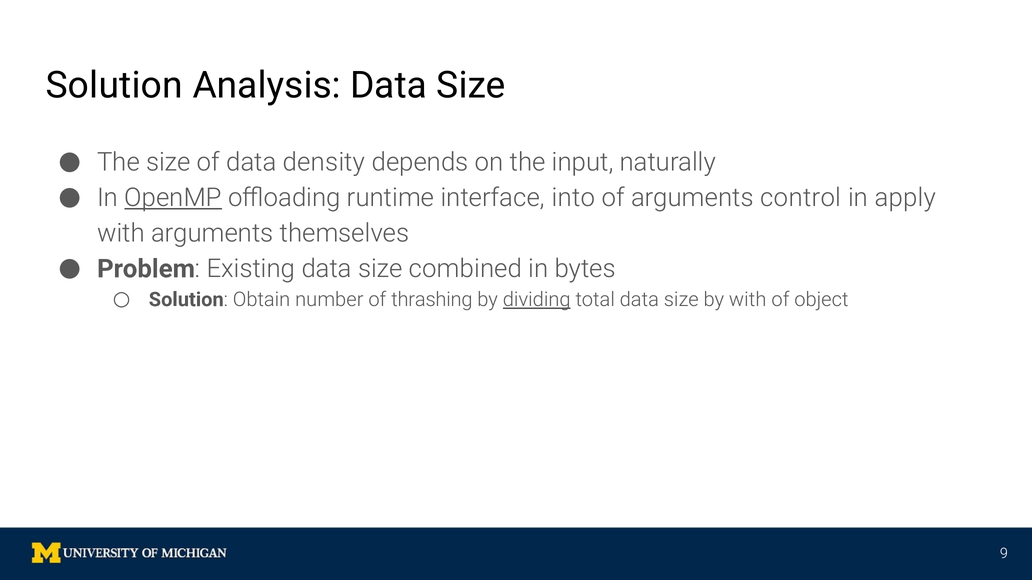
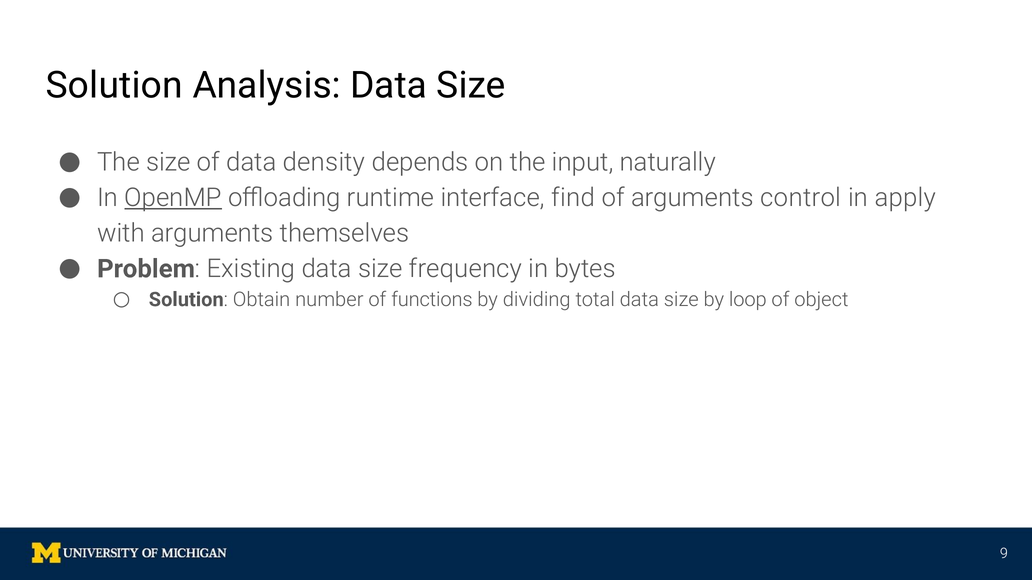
into: into -> find (573, 198)
combined: combined -> frequency (465, 269)
thrashing: thrashing -> functions (432, 300)
dividing underline: present -> none (537, 300)
by with: with -> loop (748, 300)
